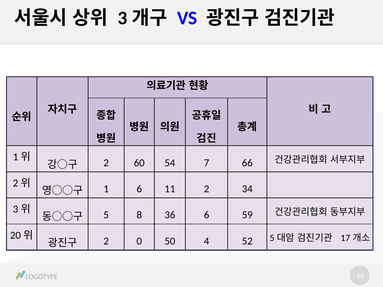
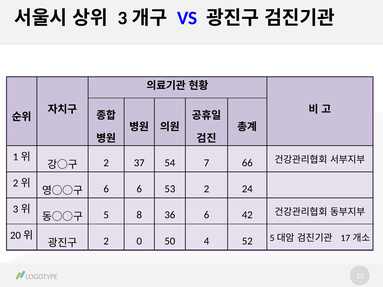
60: 60 -> 37 (139, 163)
1: 1 -> 6 (106, 189)
11: 11 -> 53 (170, 189)
34: 34 -> 24 (247, 189)
59: 59 -> 42 (247, 215)
